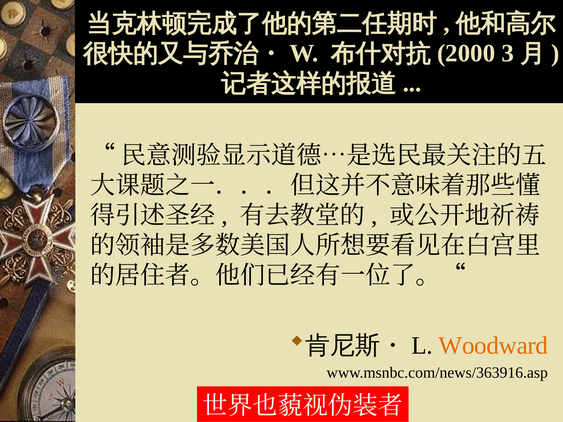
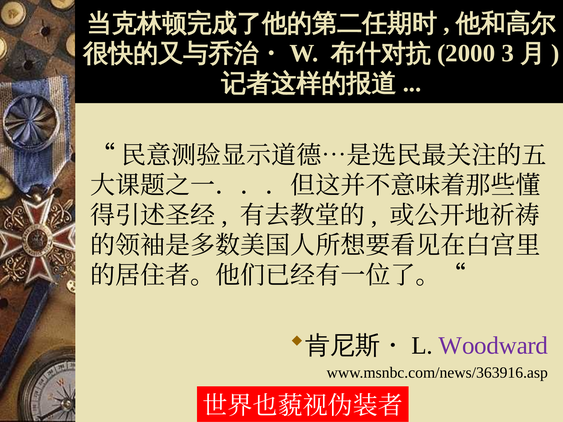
Woodward colour: orange -> purple (493, 346)
